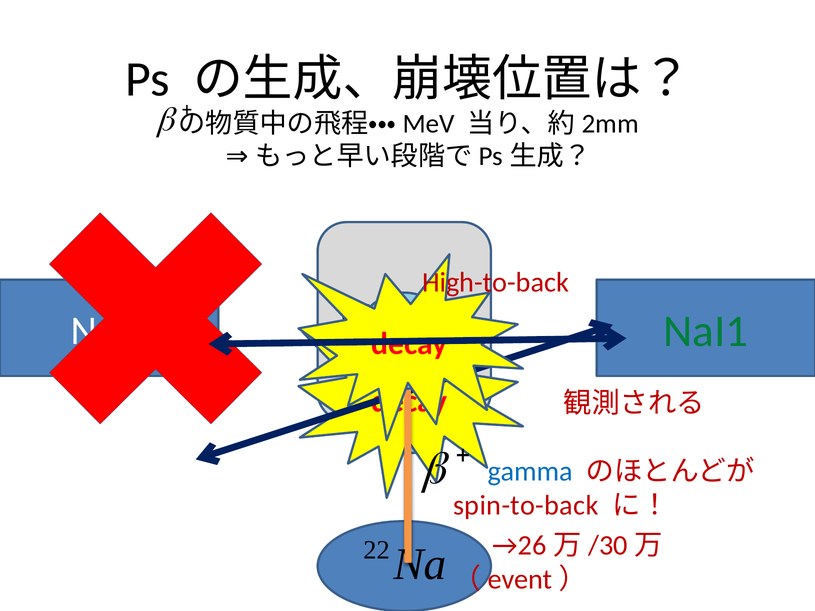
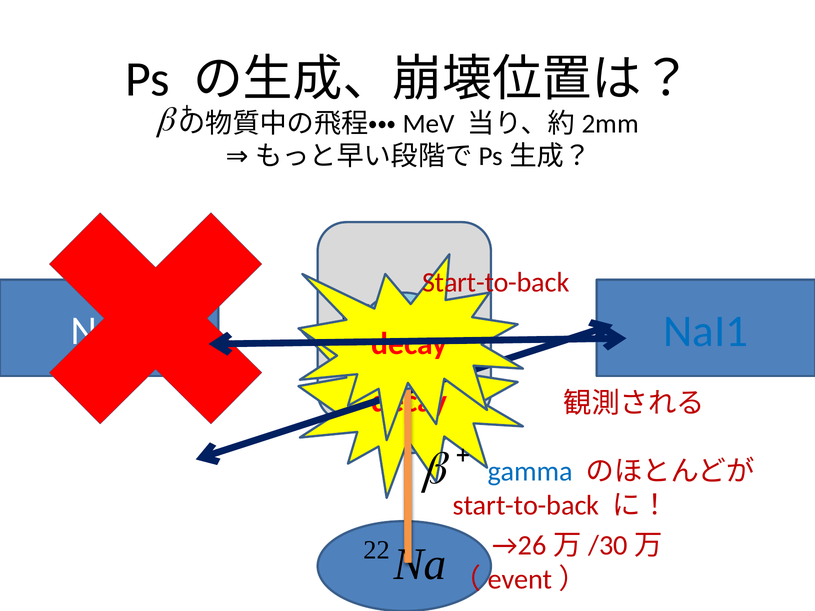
High-to-back: High-to-back -> Start-to-back (496, 283)
NaI1 colour: green -> blue (706, 331)
spin-to-back: spin-to-back -> start-to-back (526, 505)
